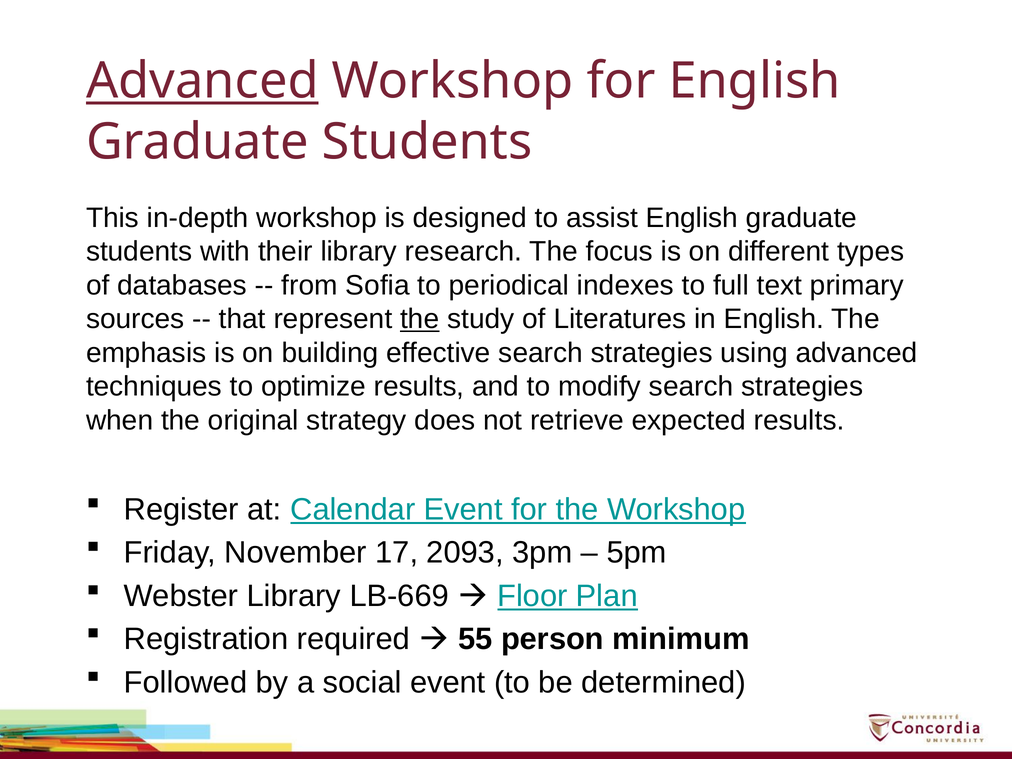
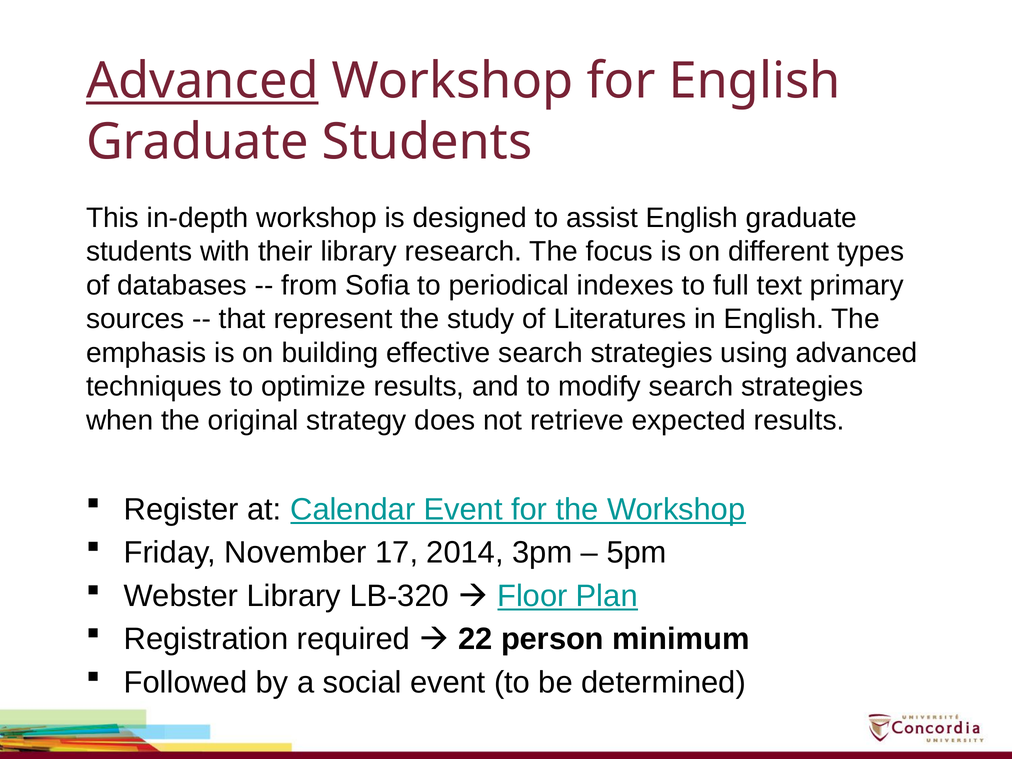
the underline: present -> none (420, 319)
2093: 2093 -> 2014 (465, 553)
LB-669: LB-669 -> LB-320 (399, 596)
55: 55 -> 22 (475, 639)
